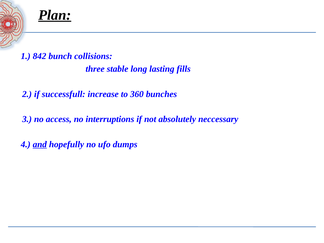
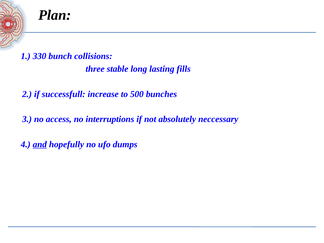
Plan underline: present -> none (55, 15)
842: 842 -> 330 (40, 56)
360: 360 -> 500 (137, 94)
